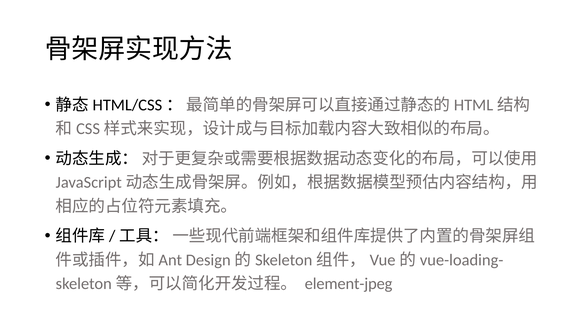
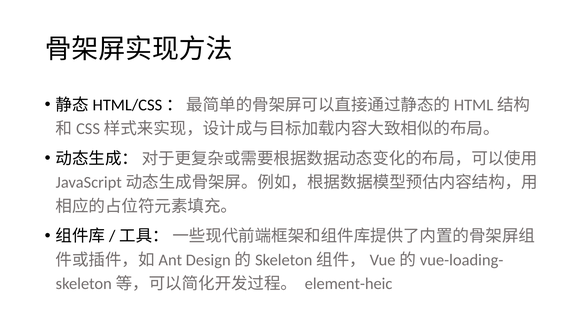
element-jpeg: element-jpeg -> element-heic (349, 283)
